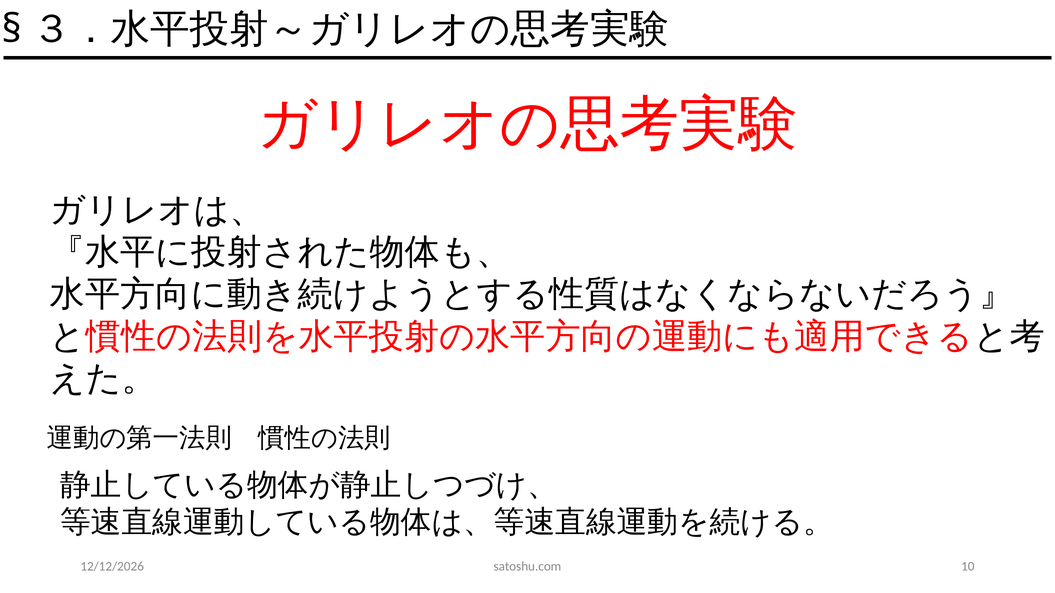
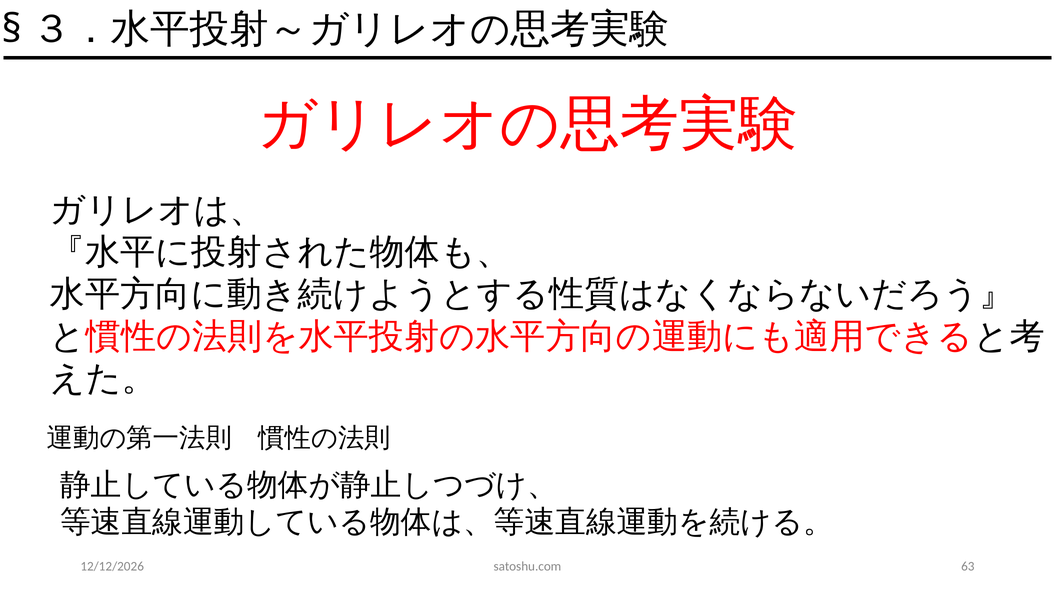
10: 10 -> 63 (968, 567)
